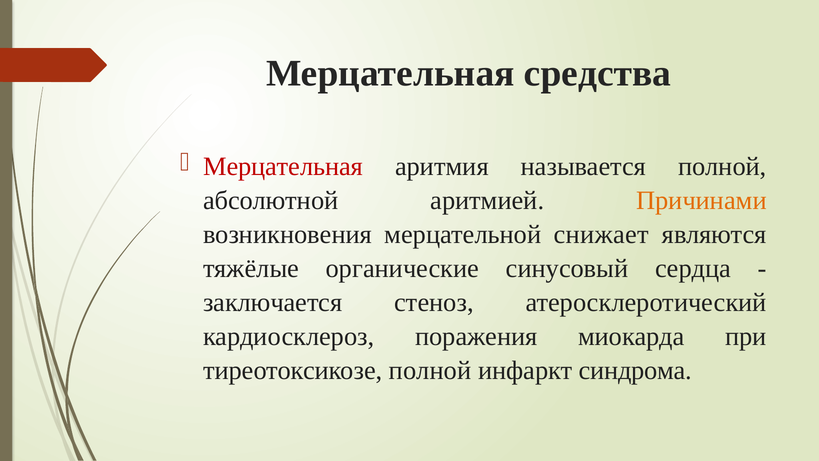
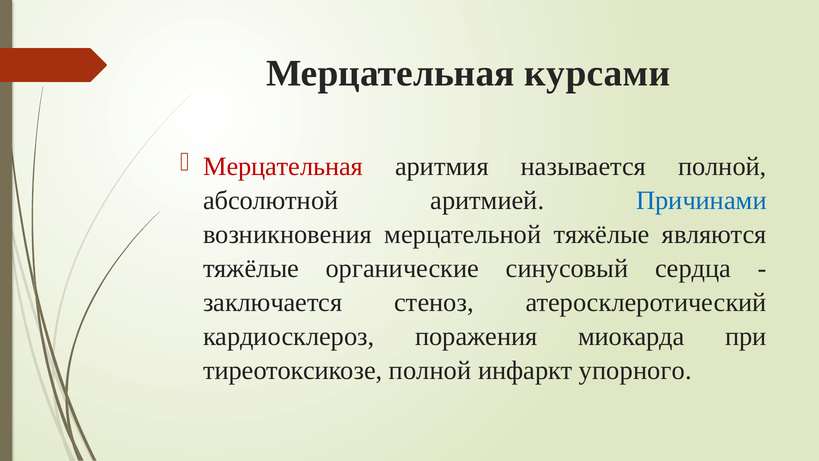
средства: средства -> курсами (597, 73)
Причинами colour: orange -> blue (701, 200)
мерцательной снижает: снижает -> тяжёлые (602, 234)
синдрома: синдрома -> упорного (635, 370)
